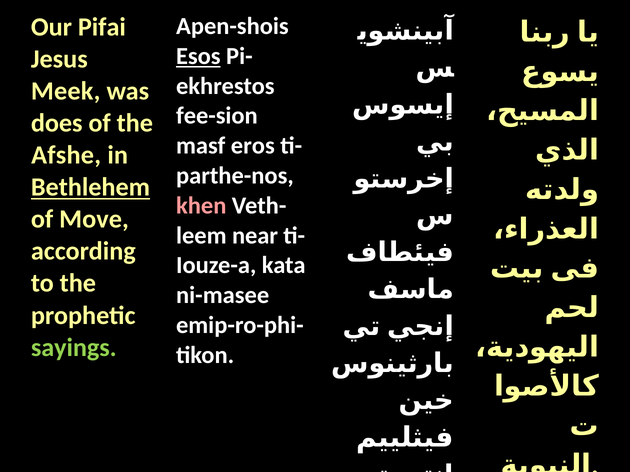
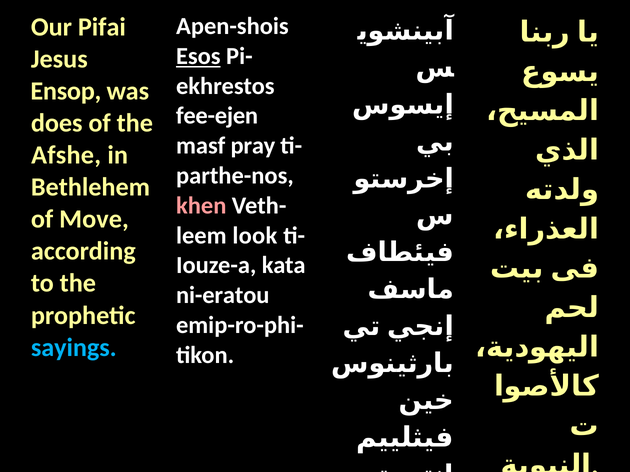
Meek: Meek -> Ensop (66, 91)
fee-sion: fee-sion -> fee-ejen (217, 116)
eros: eros -> pray (253, 146)
Bethlehem underline: present -> none (90, 188)
near: near -> look (255, 236)
ni-masee: ni-masee -> ni-eratou (223, 296)
sayings colour: light green -> light blue (74, 348)
